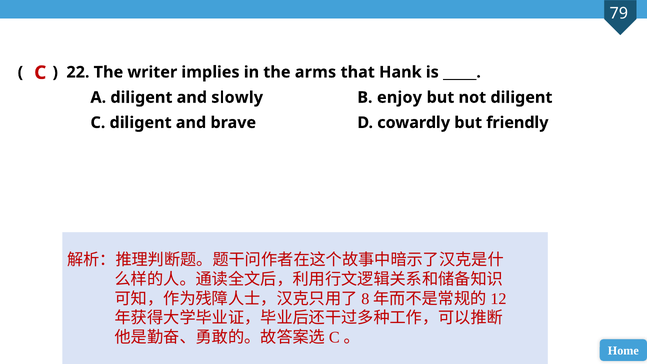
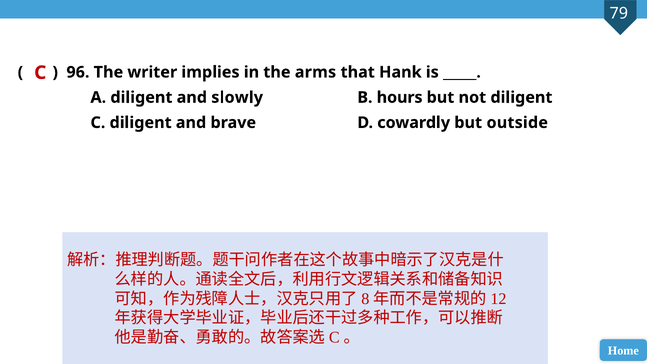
22: 22 -> 96 (78, 72)
enjoy: enjoy -> hours (400, 97)
friendly: friendly -> outside (517, 123)
